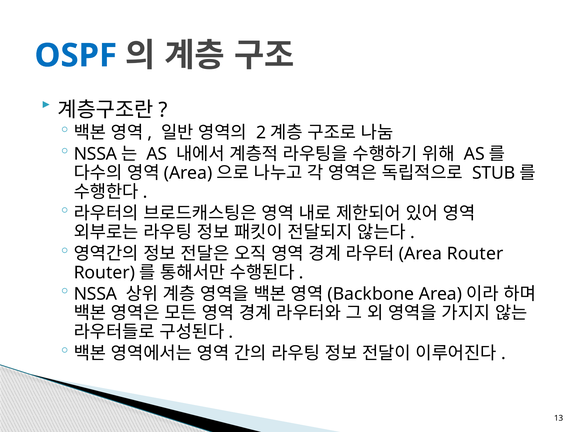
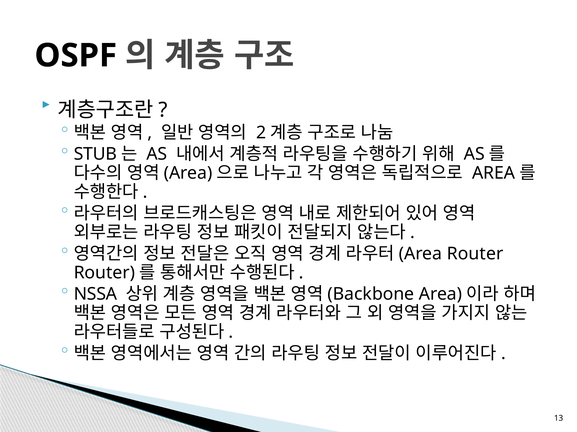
OSPF colour: blue -> black (76, 56)
NSSA: NSSA -> STUB (95, 154)
STUB: STUB -> AREA (494, 173)
